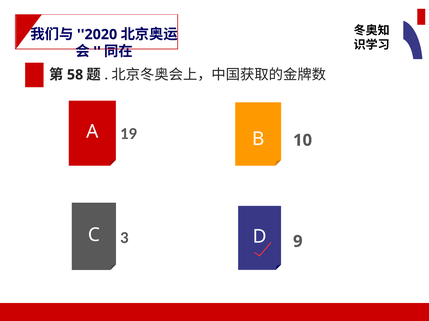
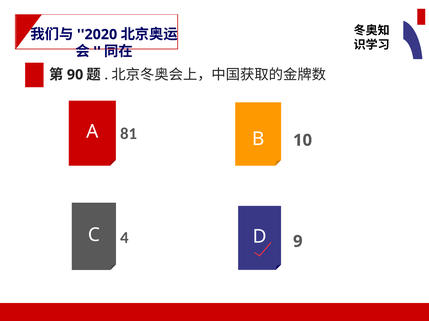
58: 58 -> 90 (75, 75)
19: 19 -> 81 (129, 134)
3: 3 -> 4 (124, 238)
